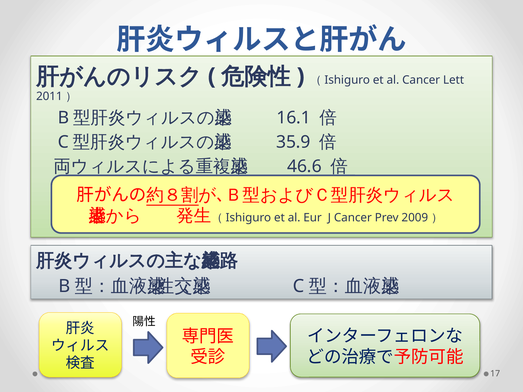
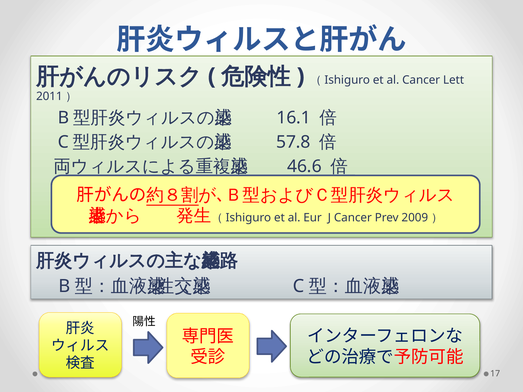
35.9: 35.9 -> 57.8 (293, 142)
